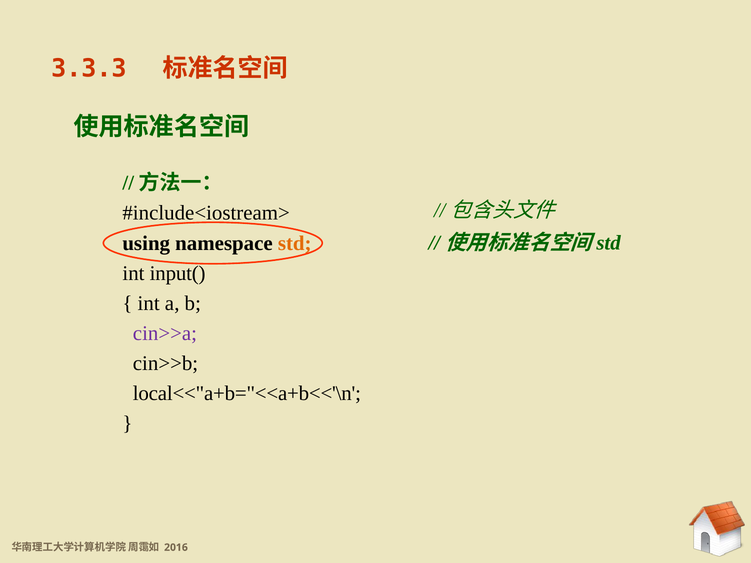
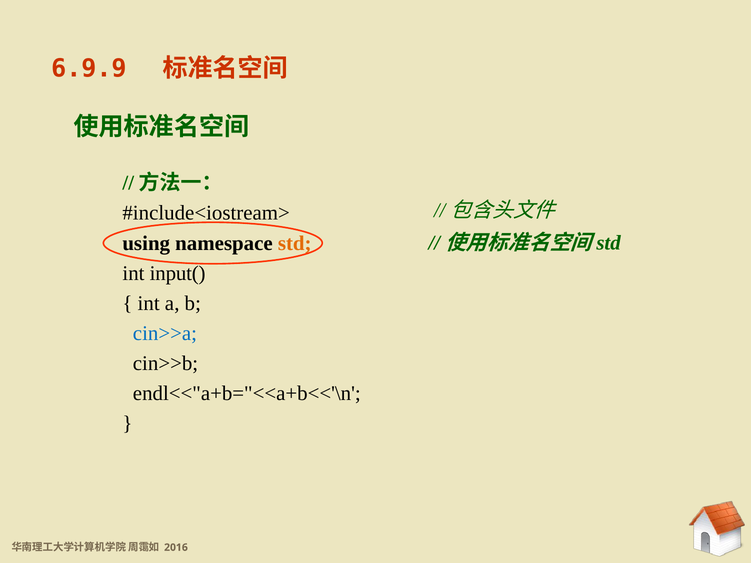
3.3.3: 3.3.3 -> 6.9.9 (89, 69)
cin>>a colour: purple -> blue (165, 333)
local<<"a+b="<<a+b<<'\n: local<<"a+b="<<a+b<<'\n -> endl<<"a+b="<<a+b<<'\n (247, 393)
